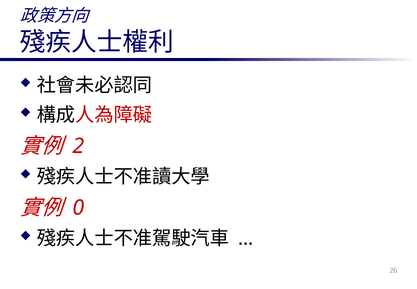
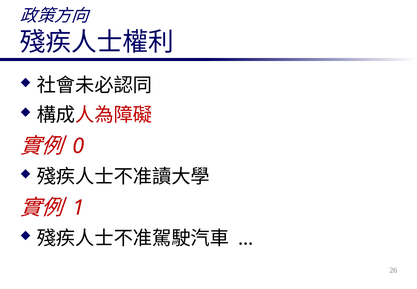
2: 2 -> 0 (78, 146)
0: 0 -> 1 (78, 207)
